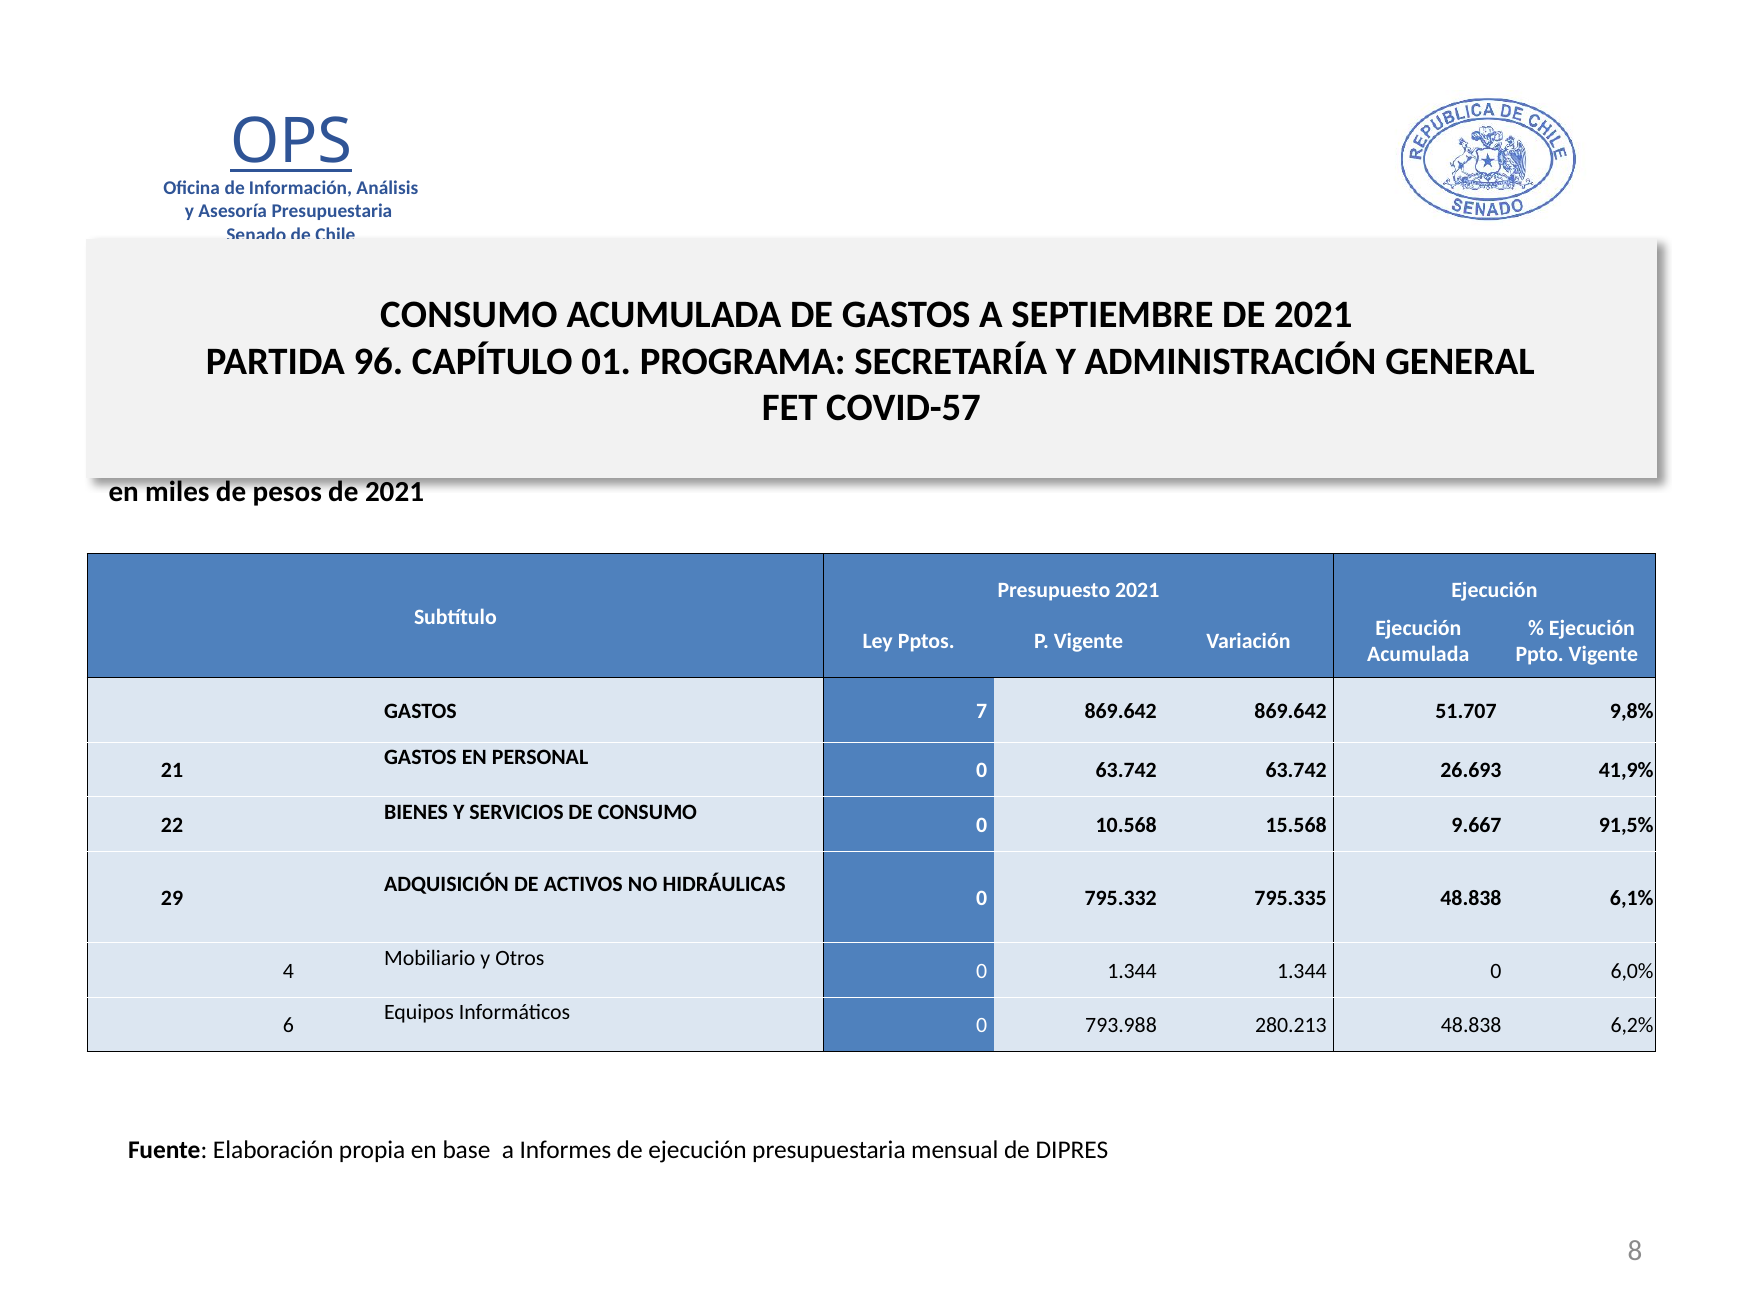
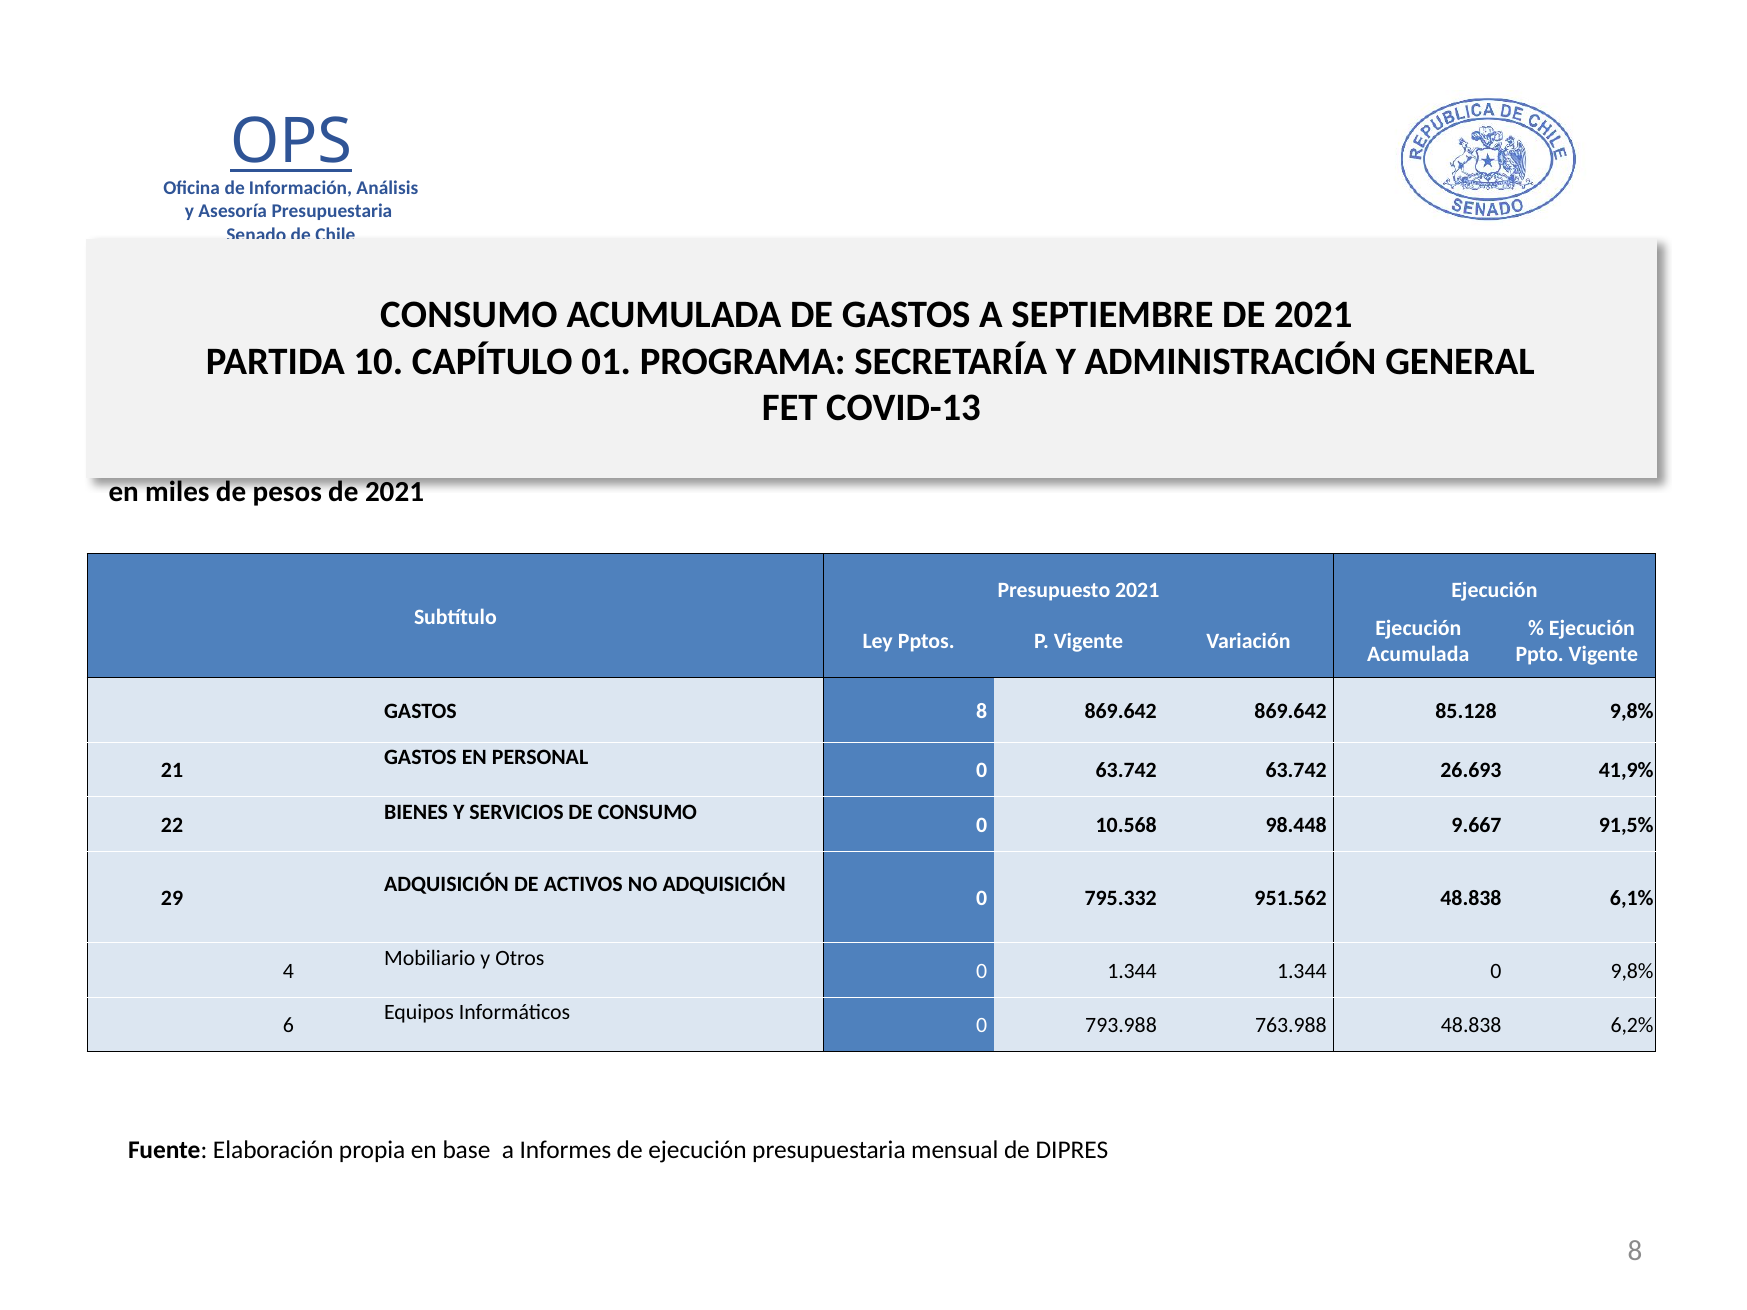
96: 96 -> 10 (378, 361)
COVID-57: COVID-57 -> COVID-13 (903, 408)
GASTOS 7: 7 -> 8 (982, 711)
51.707: 51.707 -> 85.128 (1466, 711)
15.568: 15.568 -> 98.448 (1296, 825)
NO HIDRÁULICAS: HIDRÁULICAS -> ADQUISICIÓN (724, 885)
795.335: 795.335 -> 951.562 (1291, 898)
0 6,0%: 6,0% -> 9,8% (1632, 971)
280.213: 280.213 -> 763.988 (1291, 1026)
